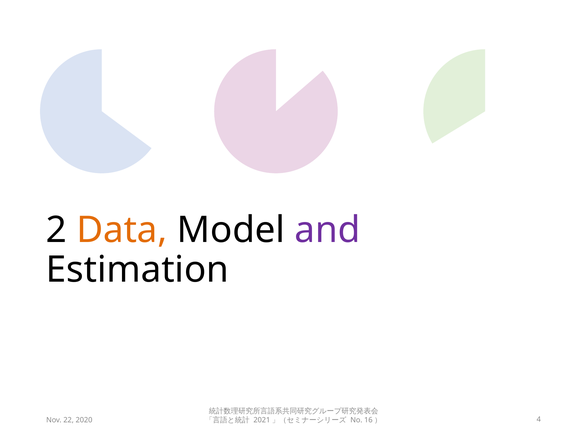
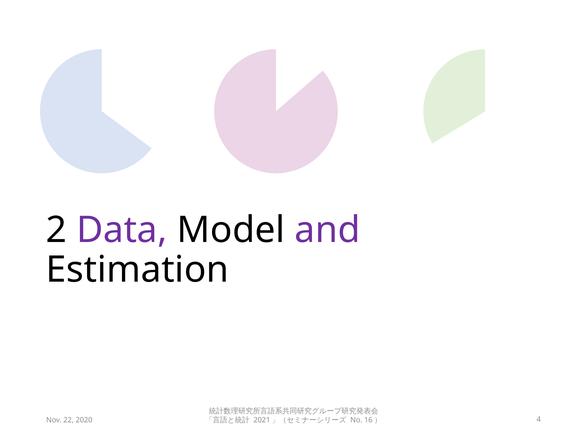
Data colour: orange -> purple (122, 230)
